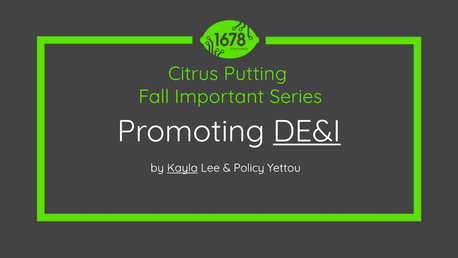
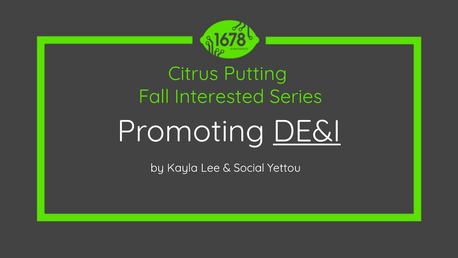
Important: Important -> Interested (219, 97)
Kayla underline: present -> none (182, 168)
Policy: Policy -> Social (249, 168)
